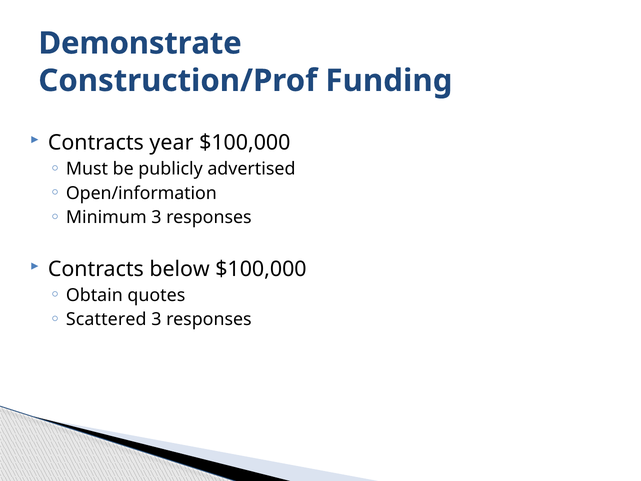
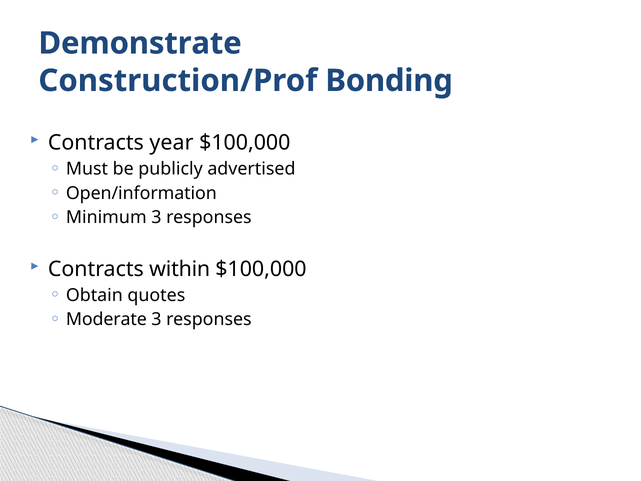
Funding: Funding -> Bonding (389, 81)
below: below -> within (180, 269)
Scattered: Scattered -> Moderate (106, 319)
